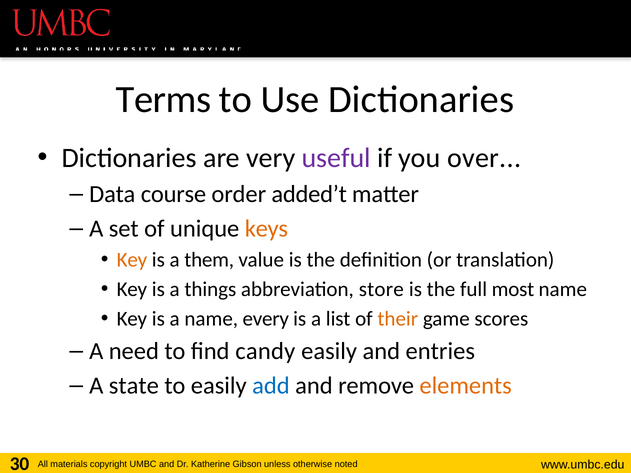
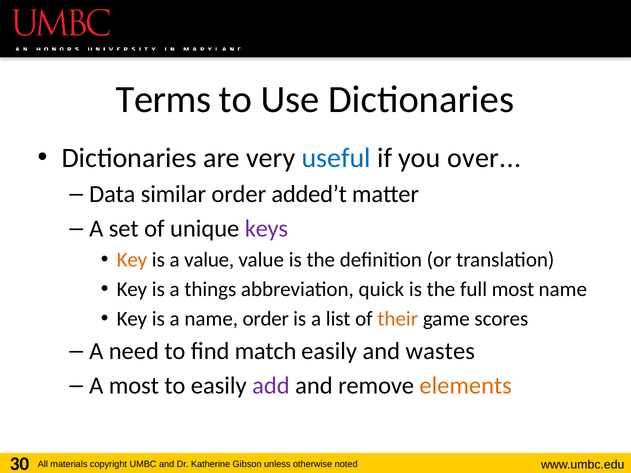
useful colour: purple -> blue (336, 158)
course: course -> similar (173, 194)
keys colour: orange -> purple (266, 229)
a them: them -> value (209, 260)
store: store -> quick (381, 290)
name every: every -> order (266, 319)
candy: candy -> match (266, 352)
entries: entries -> wastes (440, 352)
A state: state -> most (134, 386)
add colour: blue -> purple (271, 386)
